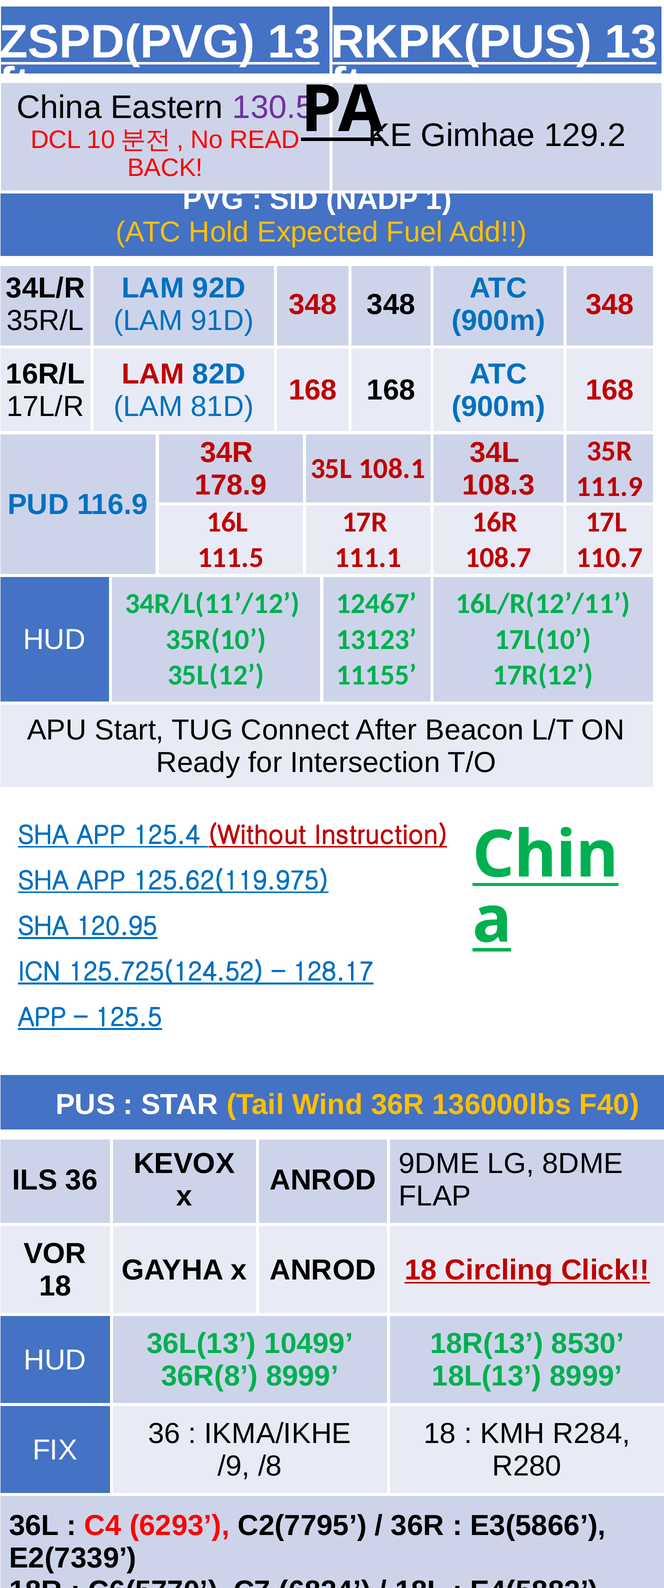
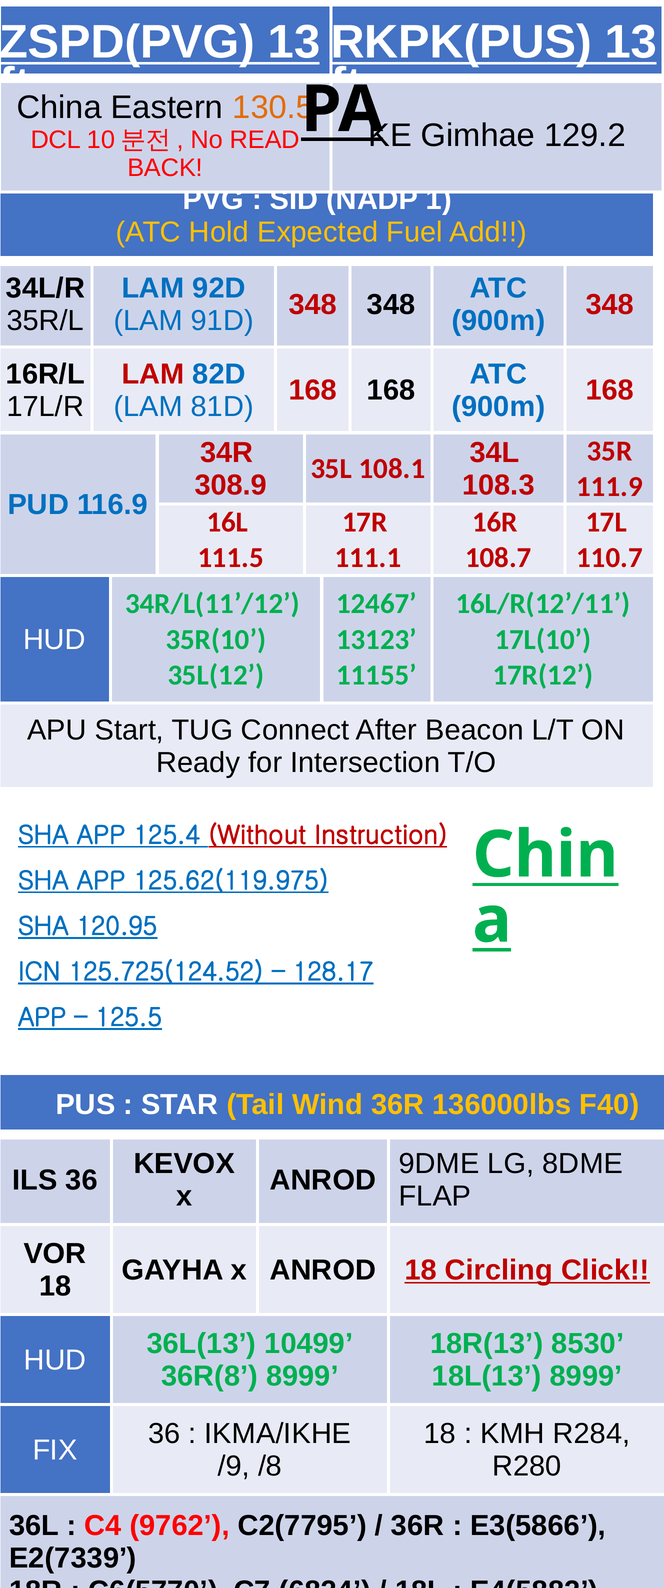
130.5 colour: purple -> orange (273, 107)
178.9: 178.9 -> 308.9 (231, 485)
6293: 6293 -> 9762 (180, 1526)
